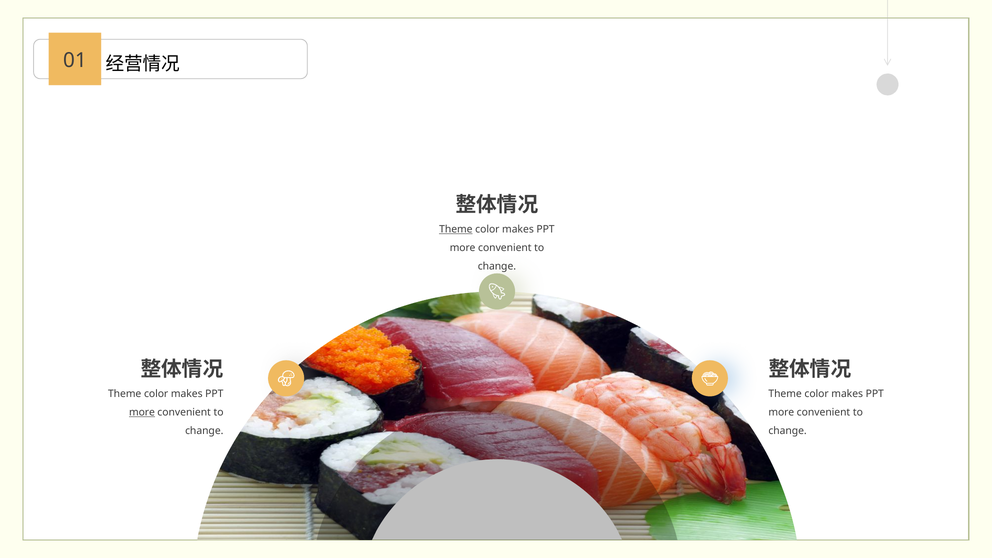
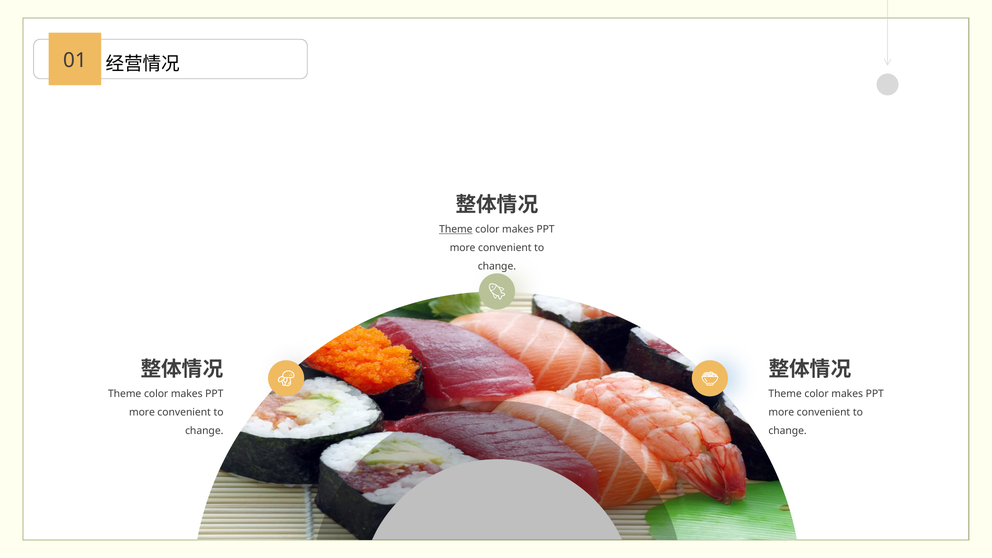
more underline: present -> none (142, 412)
